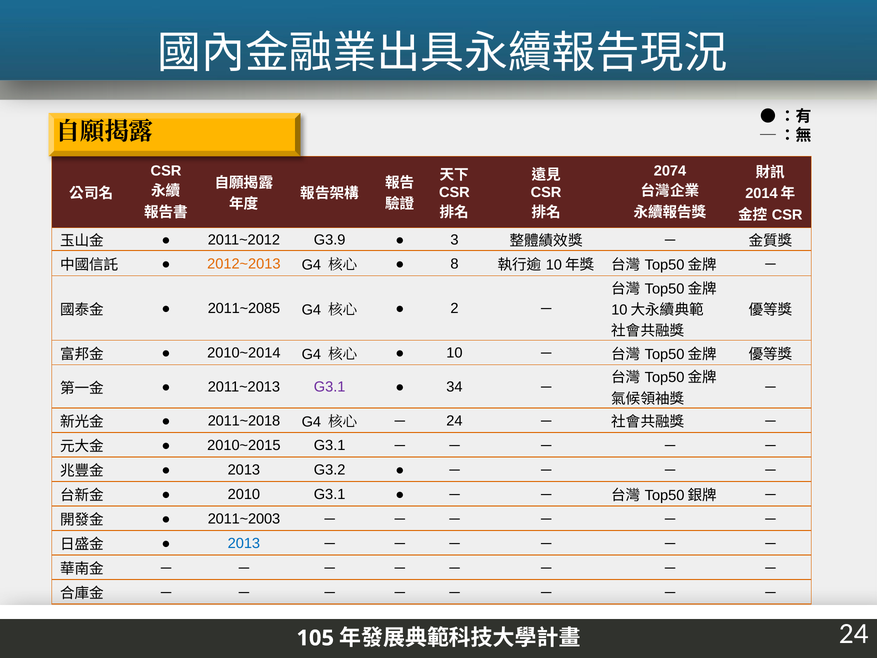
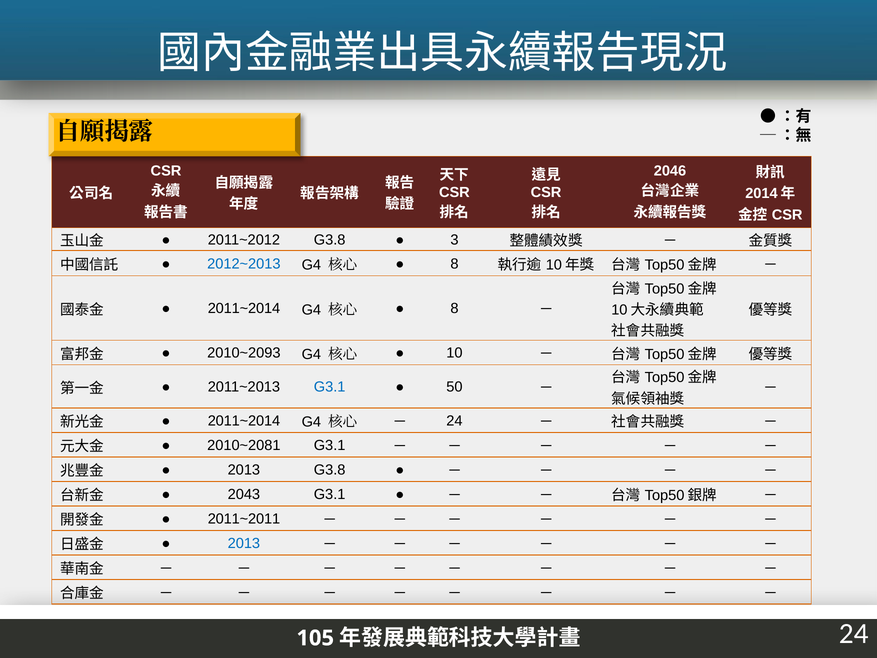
2074: 2074 -> 2046 (670, 171)
2011~2012 G3.9: G3.9 -> G3.8 (330, 240)
2012~2013 colour: orange -> blue (244, 264)
2011~2085: 2011~2085 -> 2011~2014 (244, 309)
2: 2 -> 8 (455, 309)
2010~2014: 2010~2014 -> 2010~2093 (244, 353)
G3.1 colour: purple -> blue (330, 387)
34: 34 -> 50 (454, 387)
2011~2018: 2011~2018 -> 2011~2014 (244, 421)
2010~2015: 2010~2015 -> 2010~2081 (244, 445)
2013 G3.2: G3.2 -> G3.8 (330, 470)
2010: 2010 -> 2043 (244, 494)
2011~2003: 2011~2003 -> 2011~2011 (244, 519)
